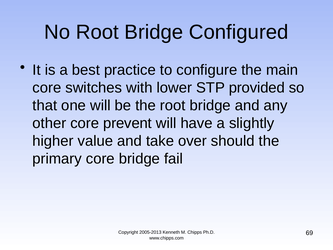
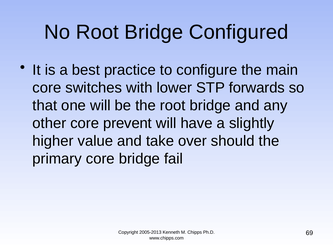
provided: provided -> forwards (257, 88)
